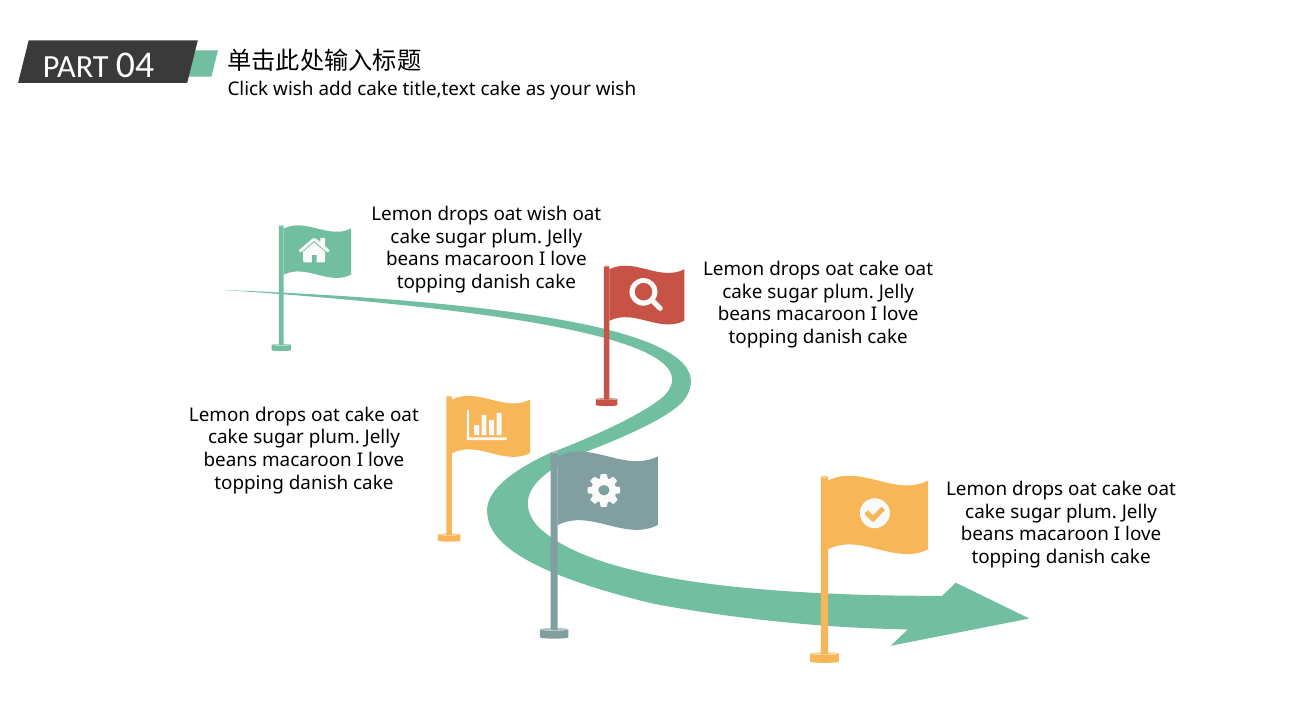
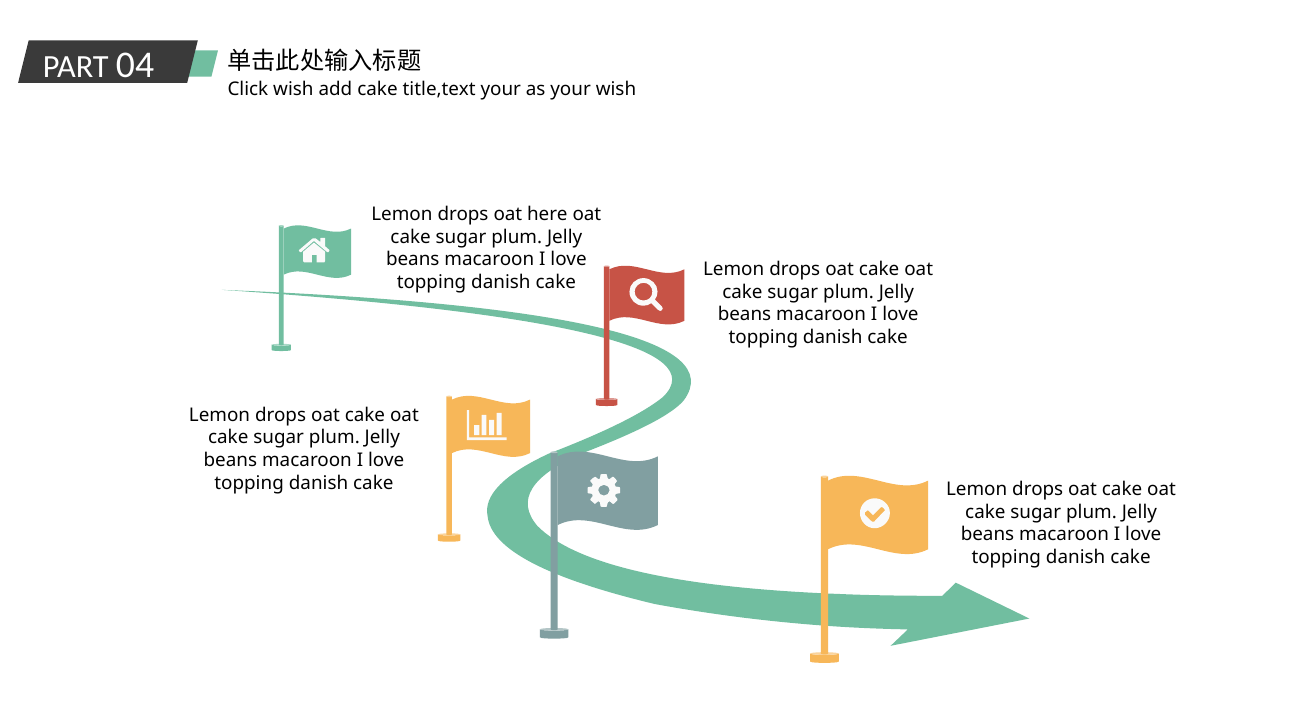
title,text cake: cake -> your (501, 90)
oat wish: wish -> here (547, 214)
